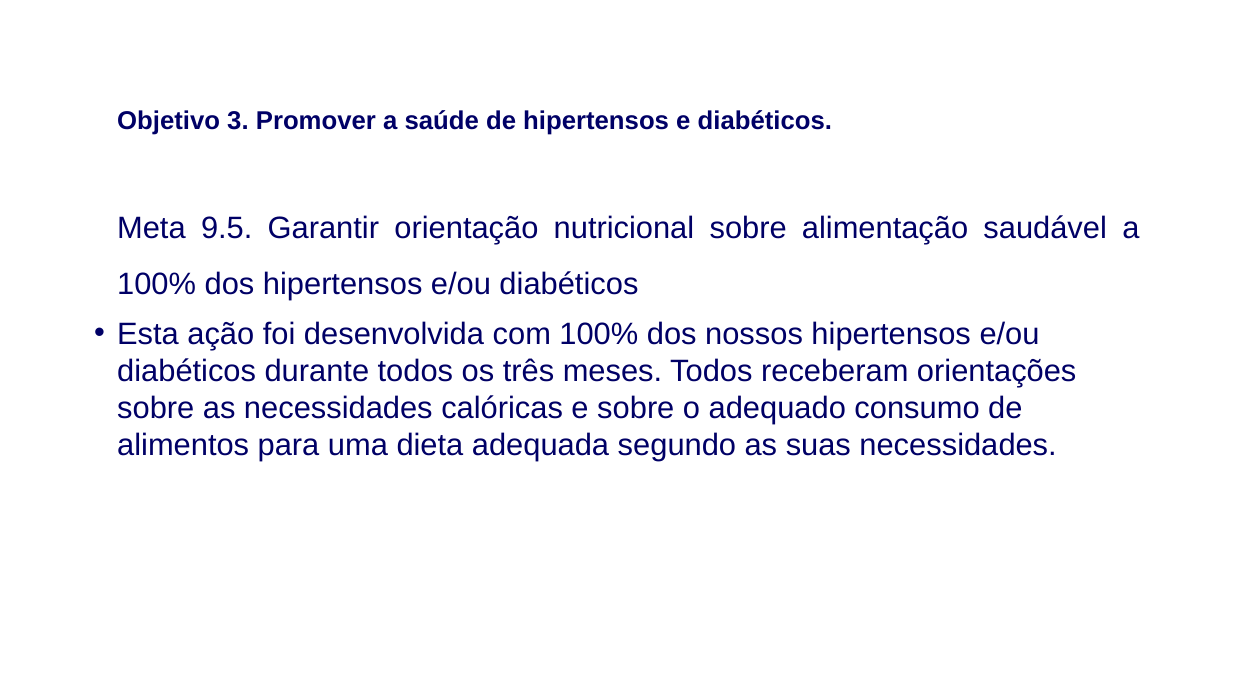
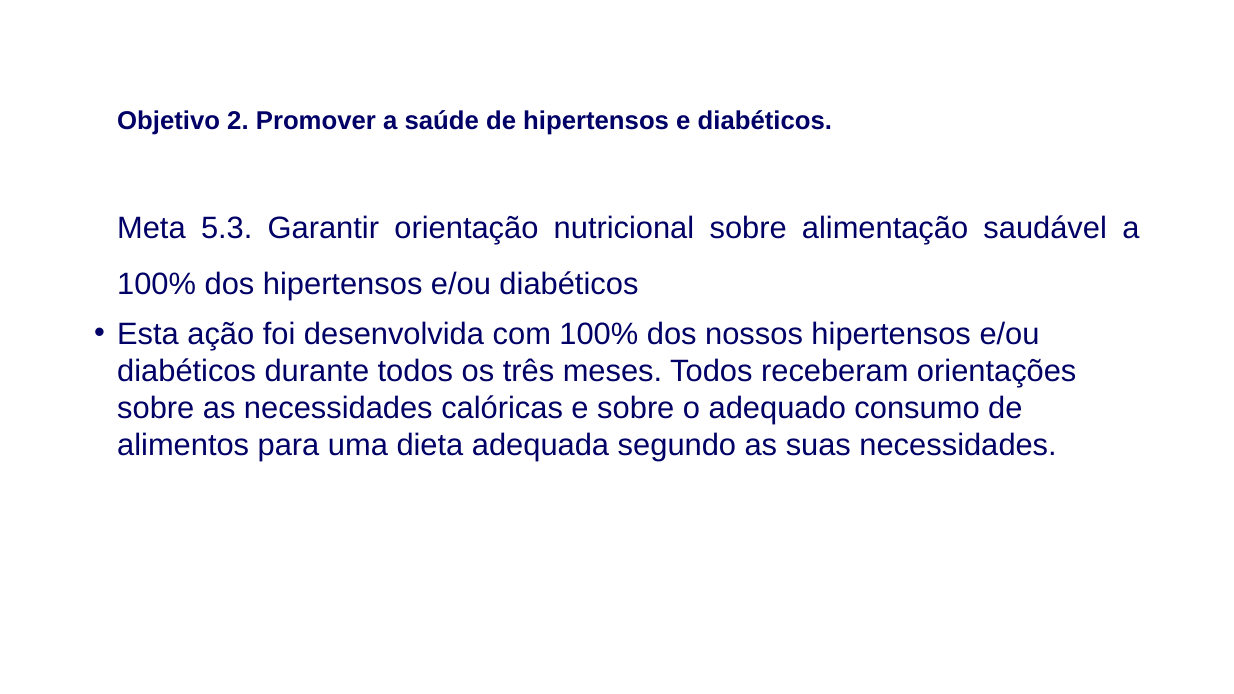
3: 3 -> 2 (238, 121)
9.5: 9.5 -> 5.3 (227, 229)
